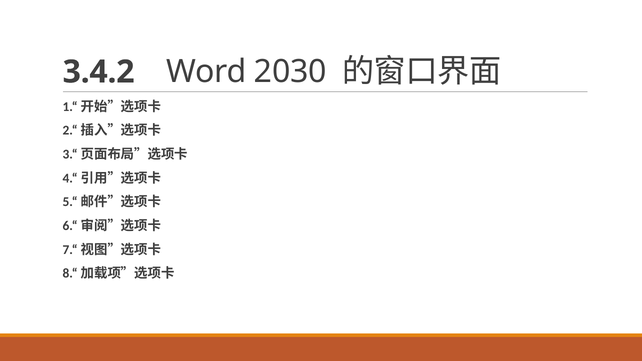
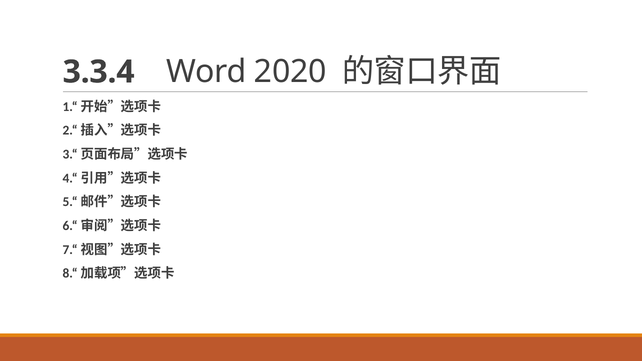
3.4.2: 3.4.2 -> 3.3.4 (99, 72)
2030: 2030 -> 2020 (290, 72)
